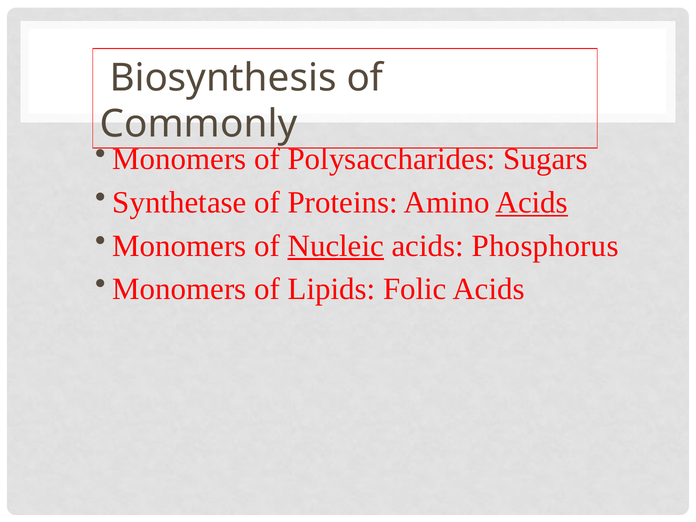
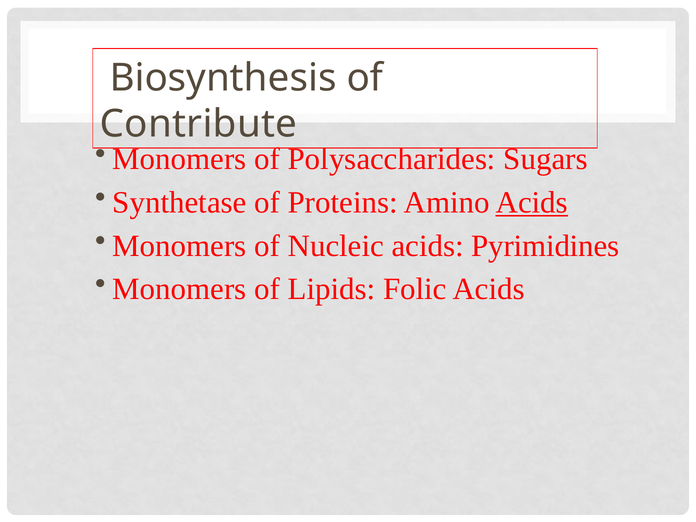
Commonly: Commonly -> Contribute (198, 124)
Nucleic underline: present -> none (336, 246)
Phosphorus: Phosphorus -> Pyrimidines (545, 246)
